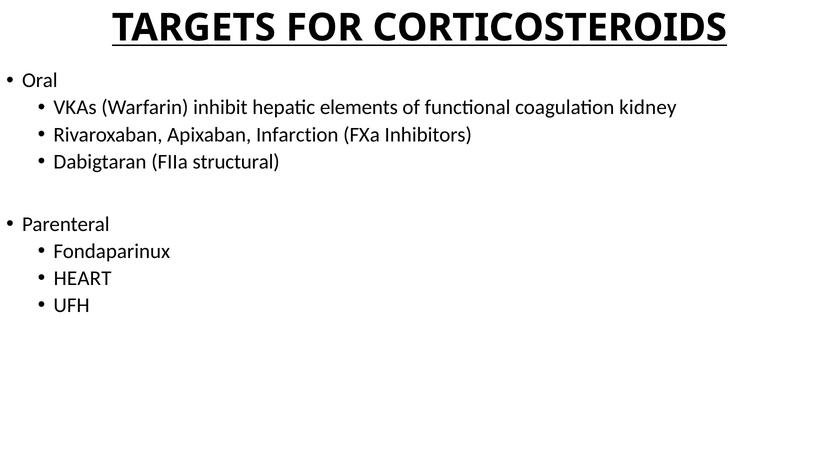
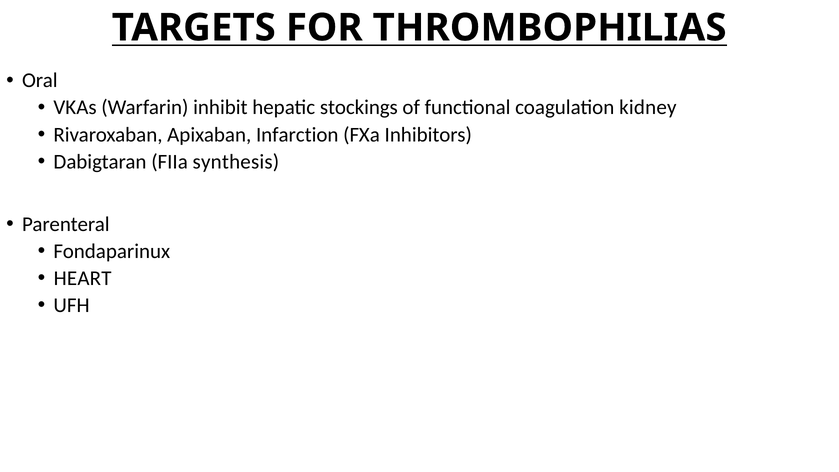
CORTICOSTEROIDS: CORTICOSTEROIDS -> THROMBOPHILIAS (550, 28)
elements: elements -> stockings (359, 108)
structural: structural -> synthesis (236, 162)
